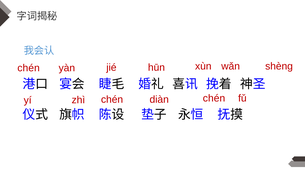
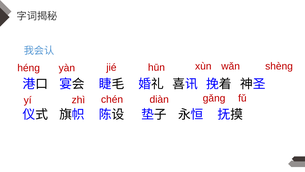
chén: chén -> héng (29, 68)
chén chén: chén -> gǎng (214, 98)
